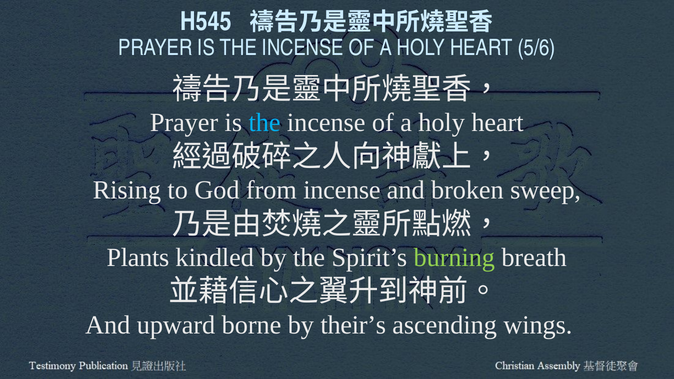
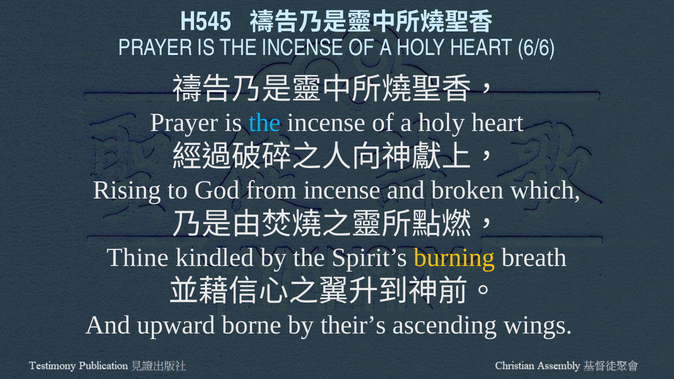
5/6: 5/6 -> 6/6 (537, 48)
sweep: sweep -> which (545, 190)
Plants: Plants -> Thine (138, 258)
burning colour: light green -> yellow (454, 258)
